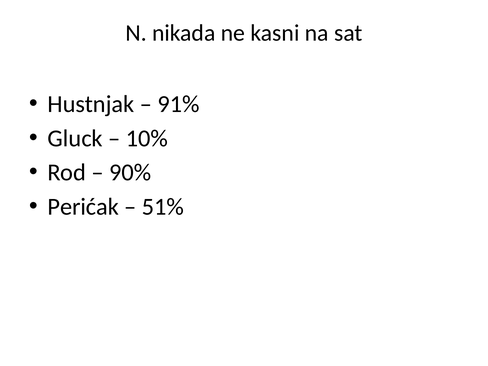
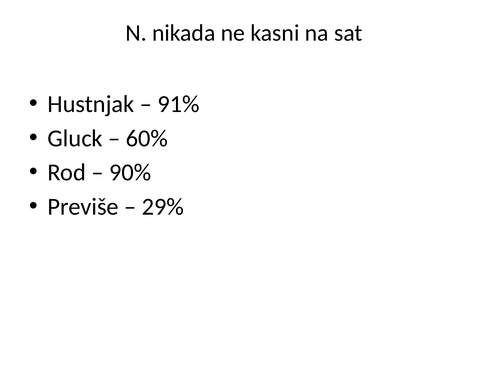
10%: 10% -> 60% (147, 138)
Perićak: Perićak -> Previše (83, 207)
51%: 51% -> 29% (163, 207)
